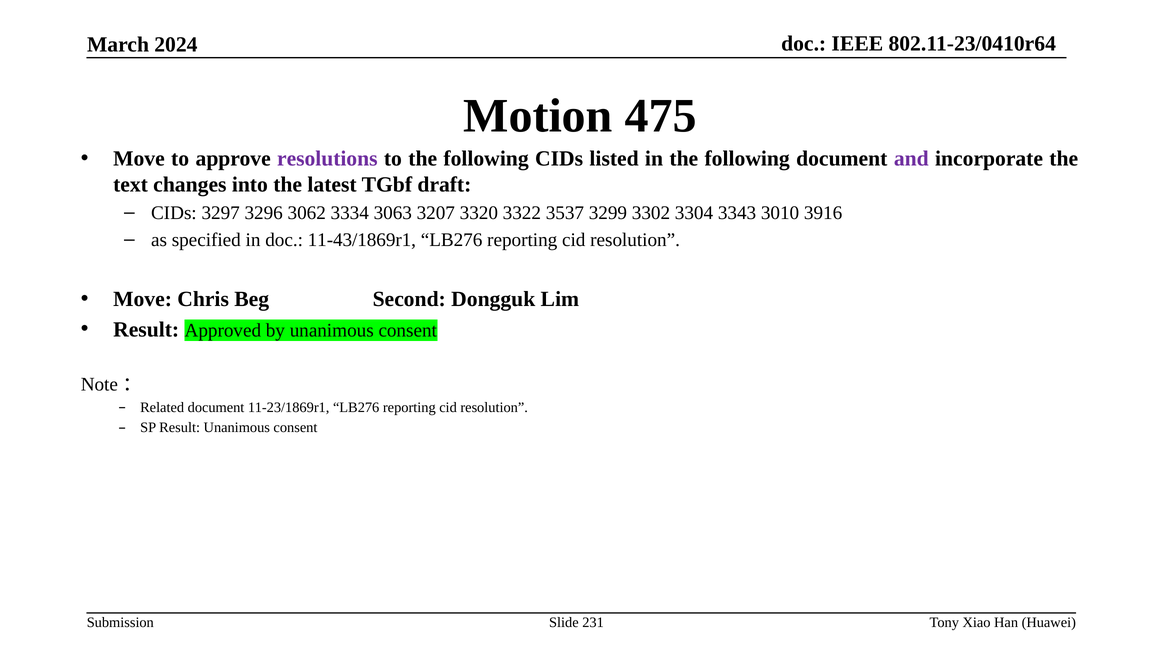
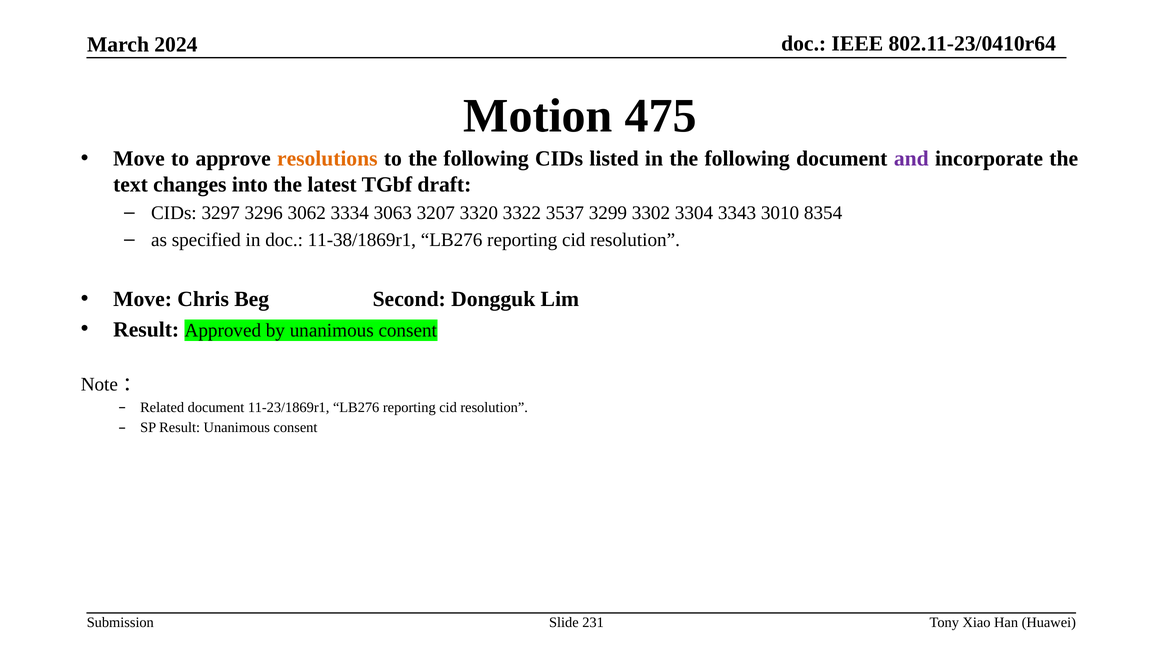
resolutions colour: purple -> orange (327, 159)
3916: 3916 -> 8354 (823, 213)
11-43/1869r1: 11-43/1869r1 -> 11-38/1869r1 (362, 240)
